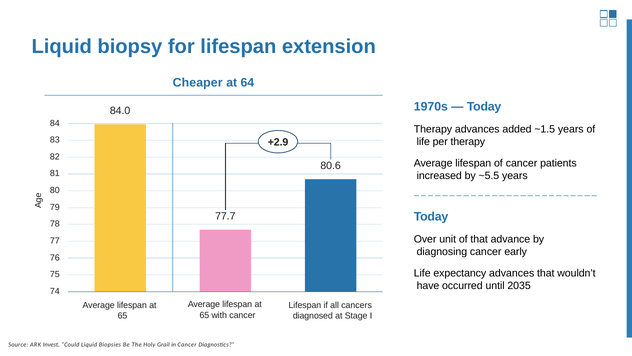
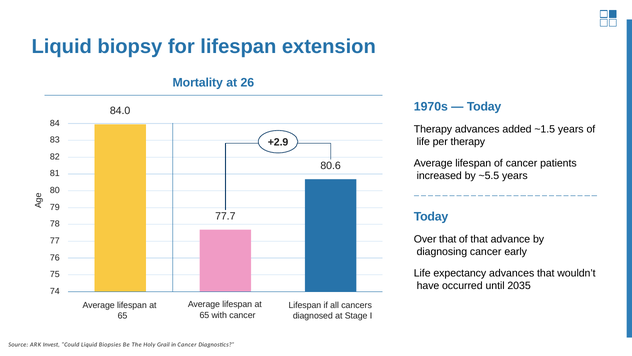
Cheaper: Cheaper -> Mortality (198, 83)
64: 64 -> 26 (247, 83)
Over unit: unit -> that (448, 239)
